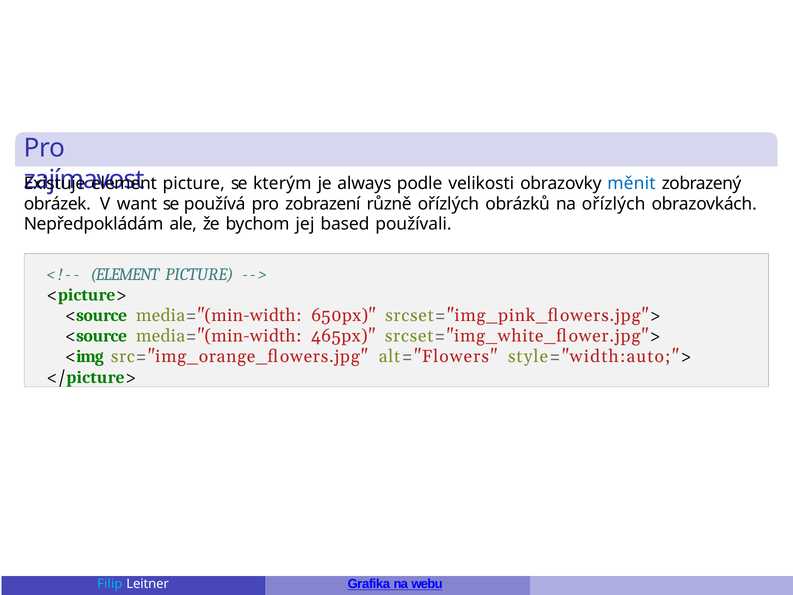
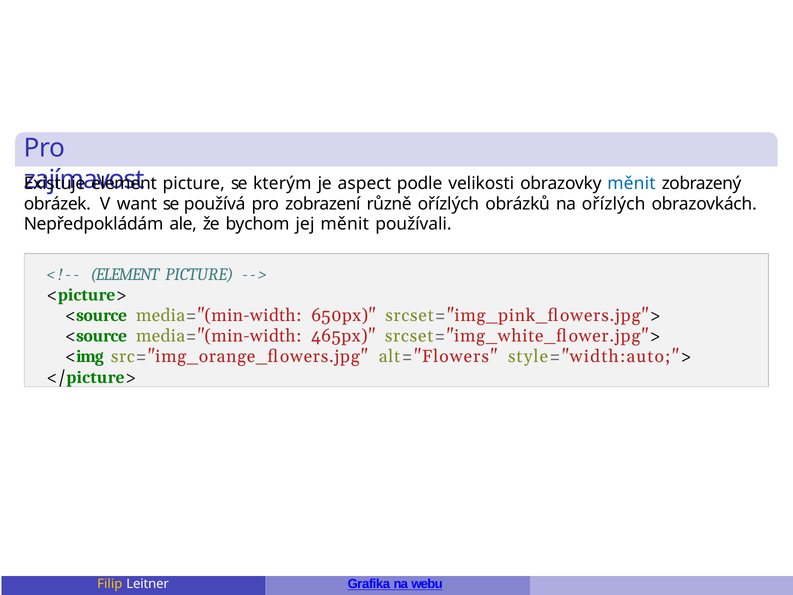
always: always -> aspect (364, 183)
jej based: based -> měnit (345, 224)
Filip colour: light blue -> yellow (110, 584)
